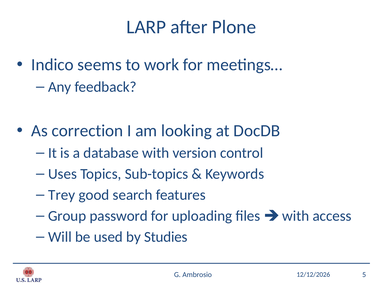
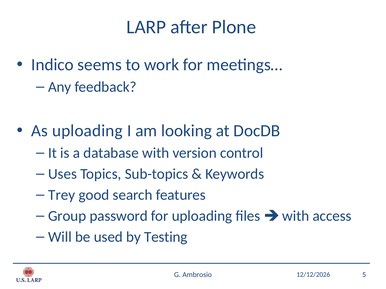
As correction: correction -> uploading (87, 131)
Studies: Studies -> Testing (166, 237)
